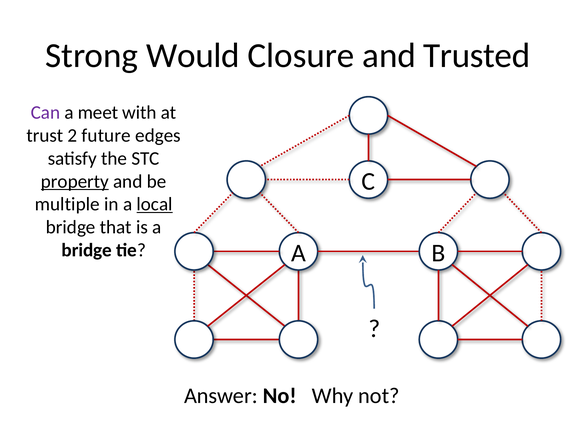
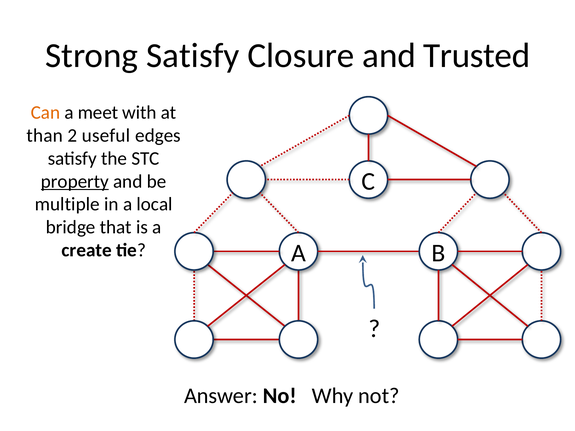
Strong Would: Would -> Satisfy (193, 56)
Can colour: purple -> orange (46, 112)
trust: trust -> than (45, 135)
future: future -> useful (106, 135)
local underline: present -> none (155, 204)
bridge: bridge -> create (87, 250)
